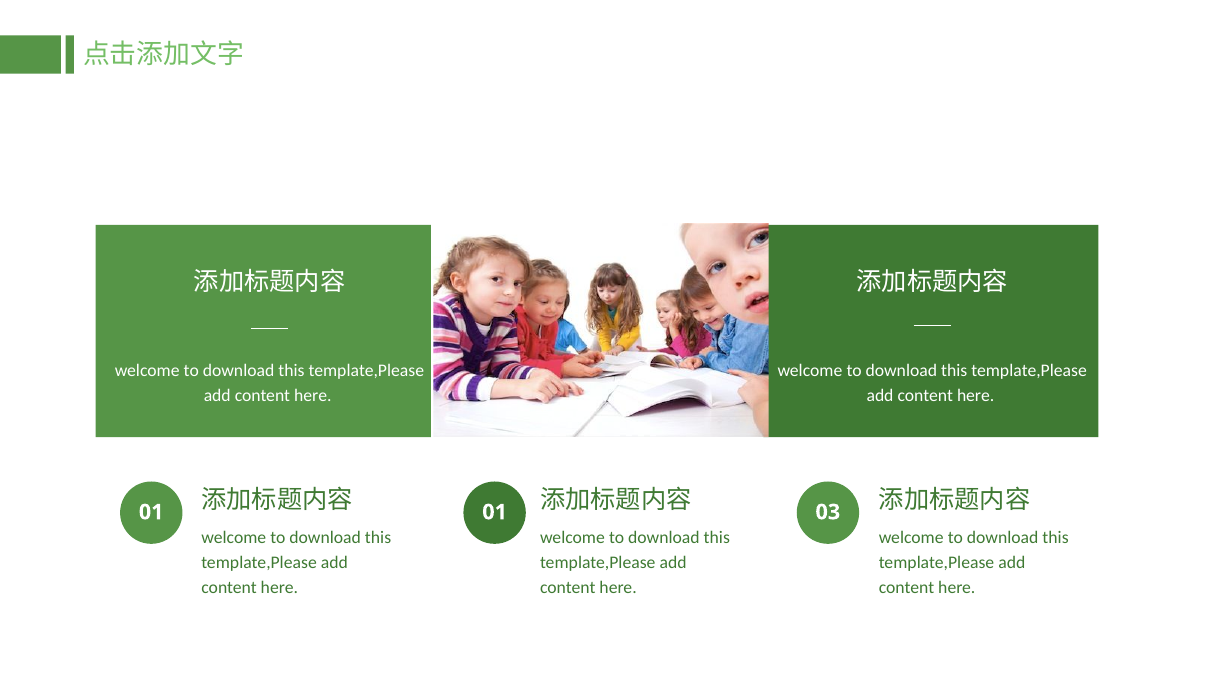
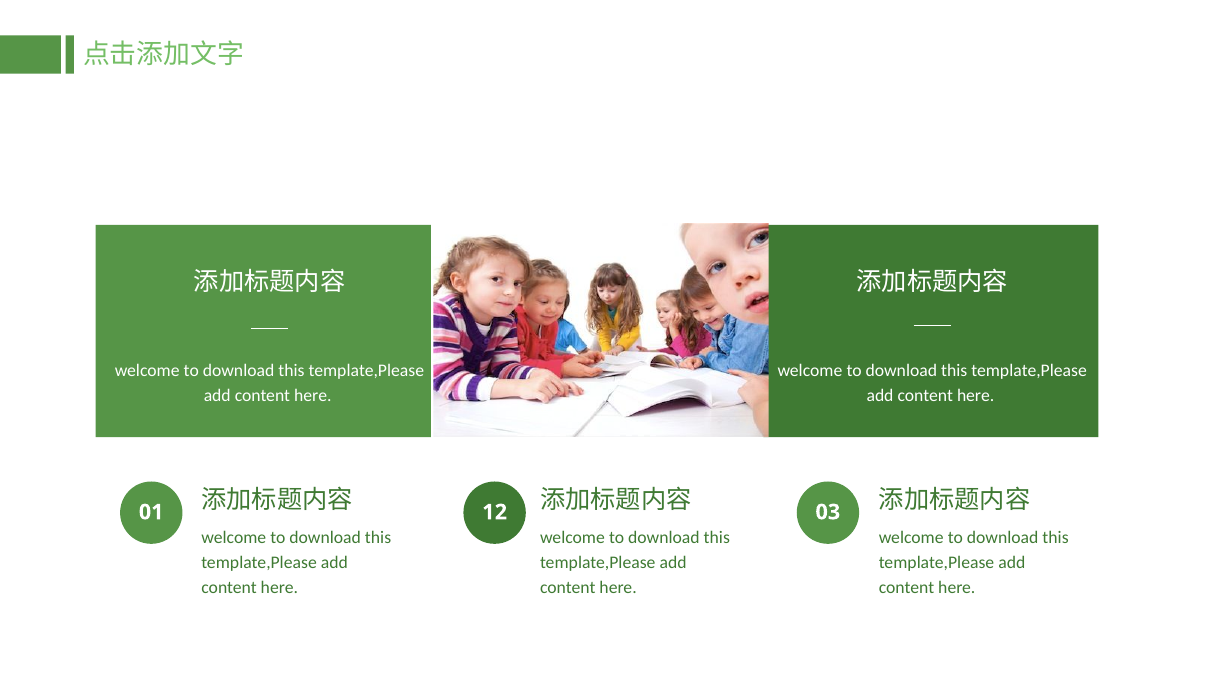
01 01: 01 -> 12 (495, 512)
